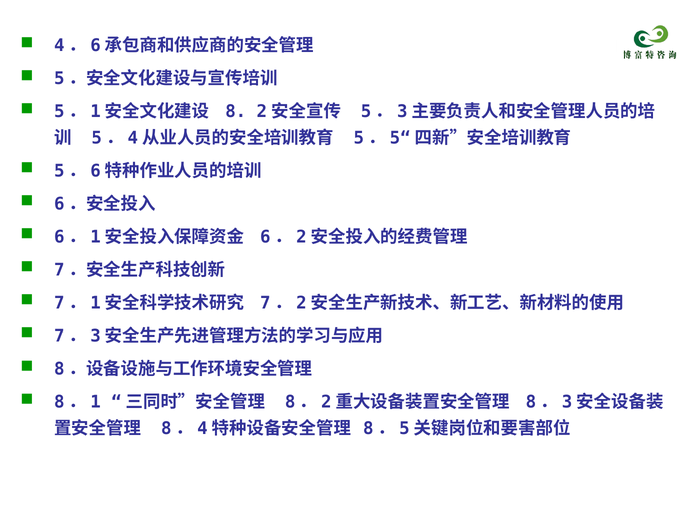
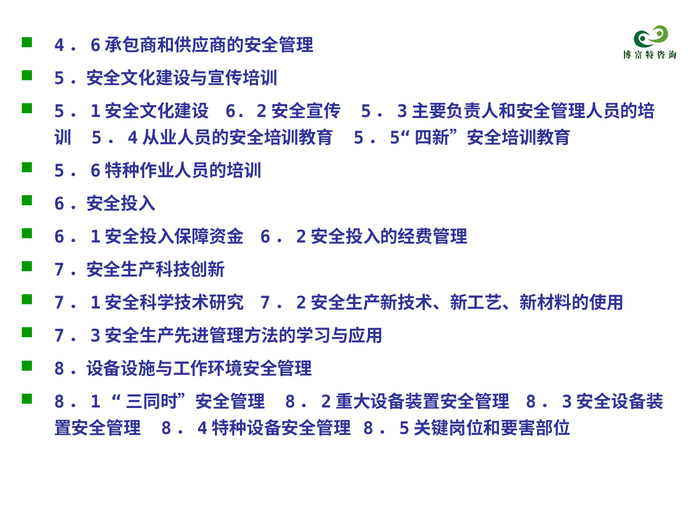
8: 8 -> 6 (236, 112)
